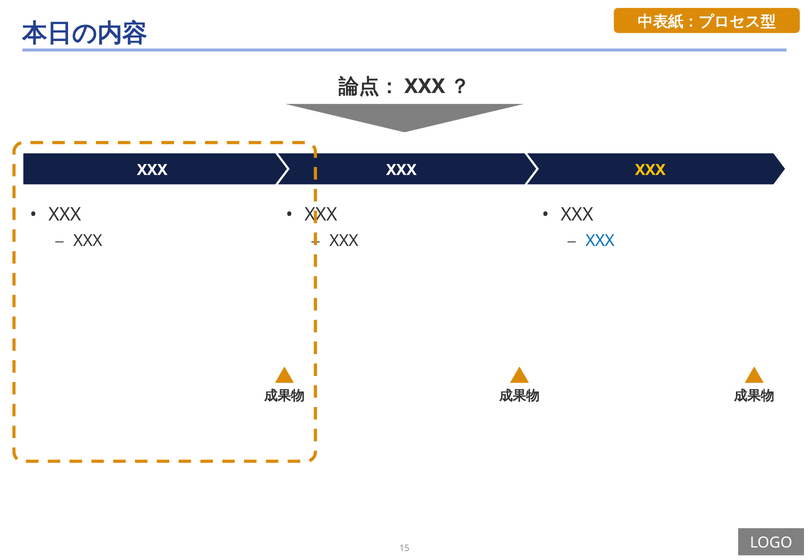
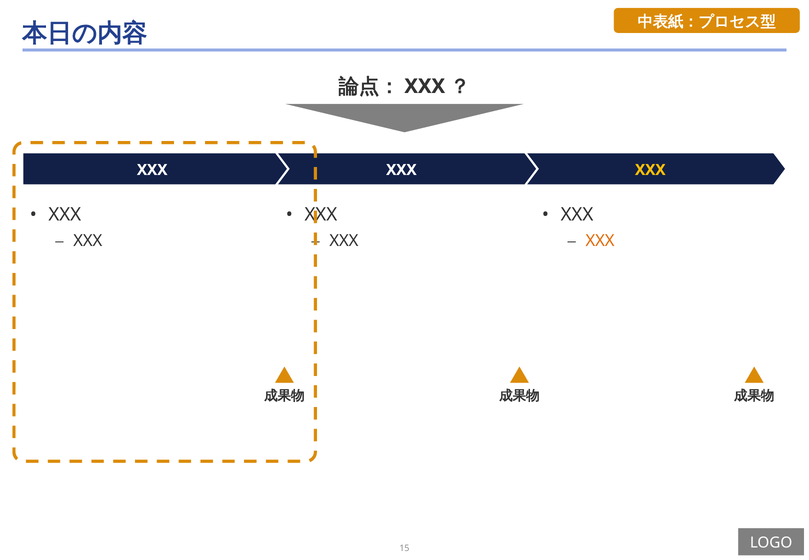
XXX colour: blue -> orange (600, 241)
